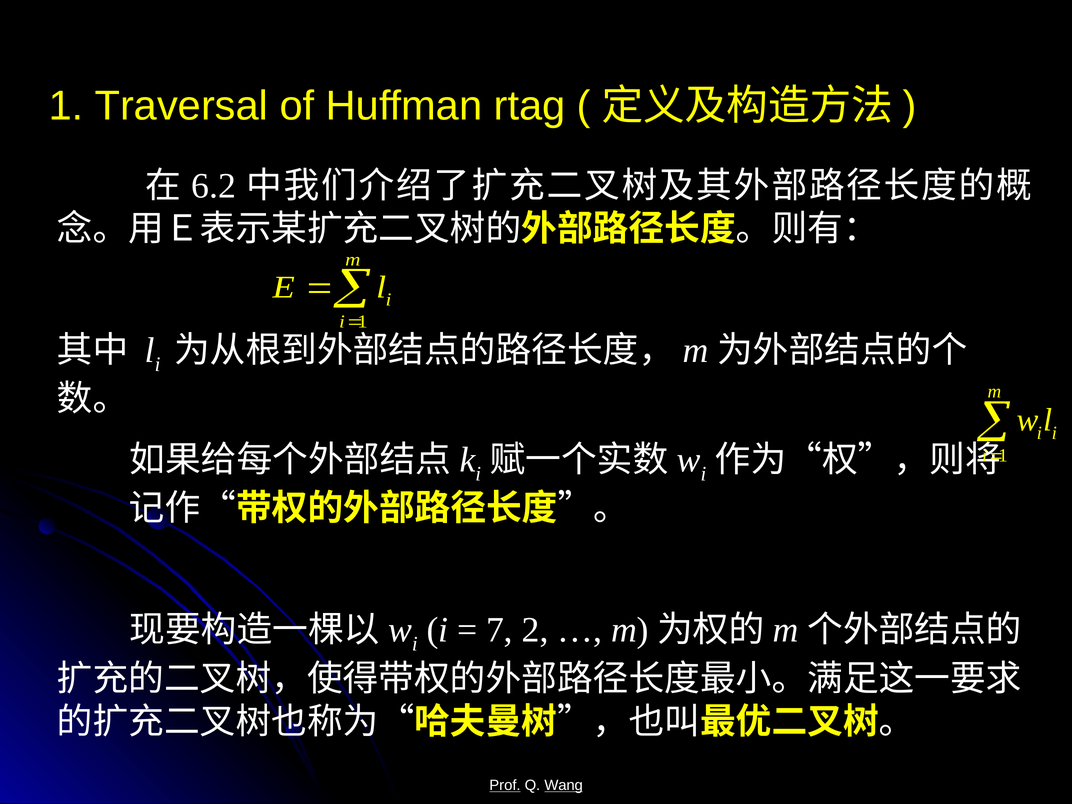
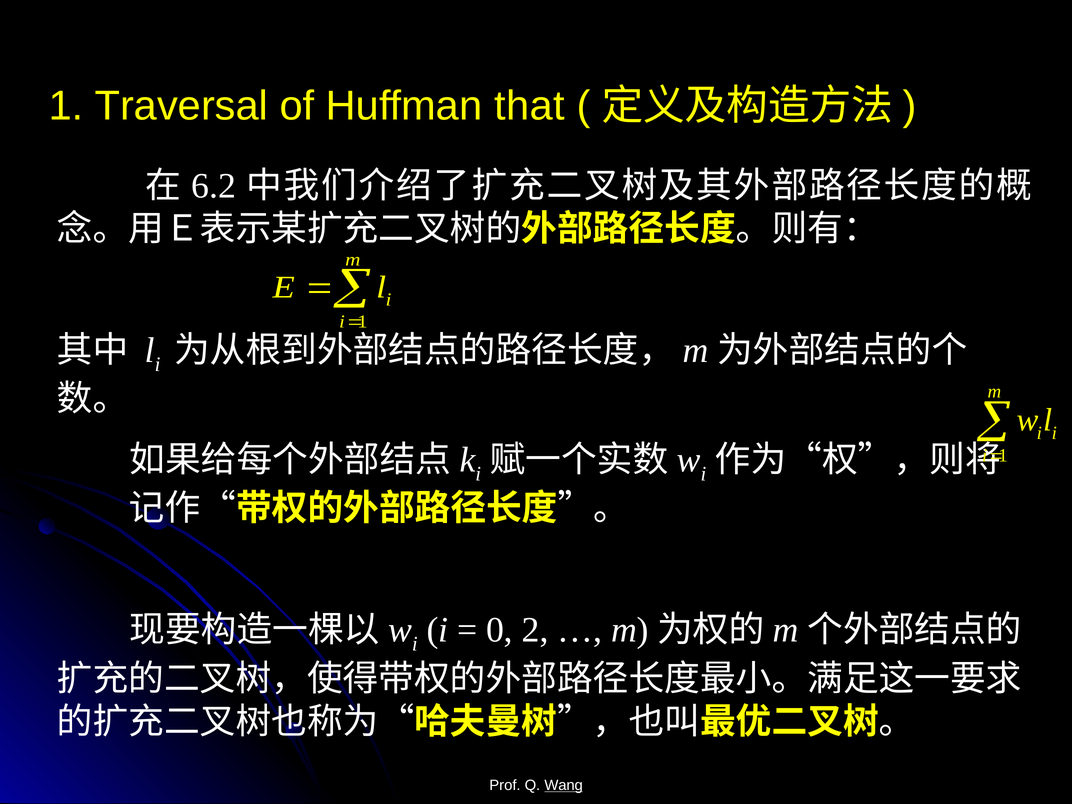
rtag: rtag -> that (529, 106)
7: 7 -> 0 (499, 630)
Prof underline: present -> none (505, 785)
